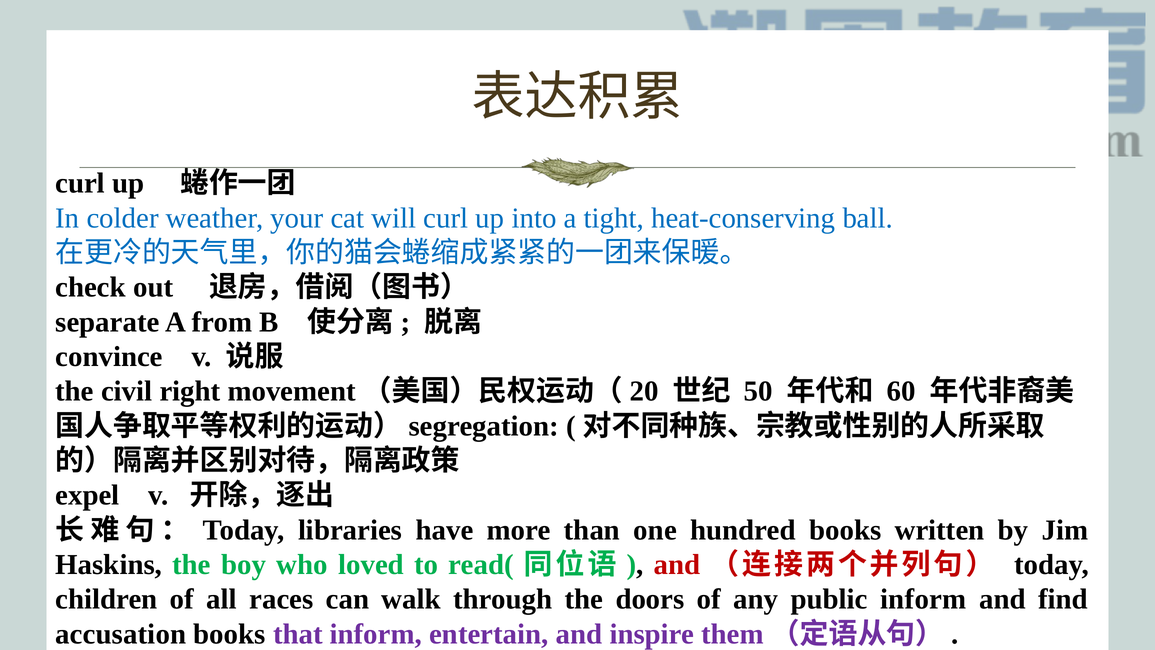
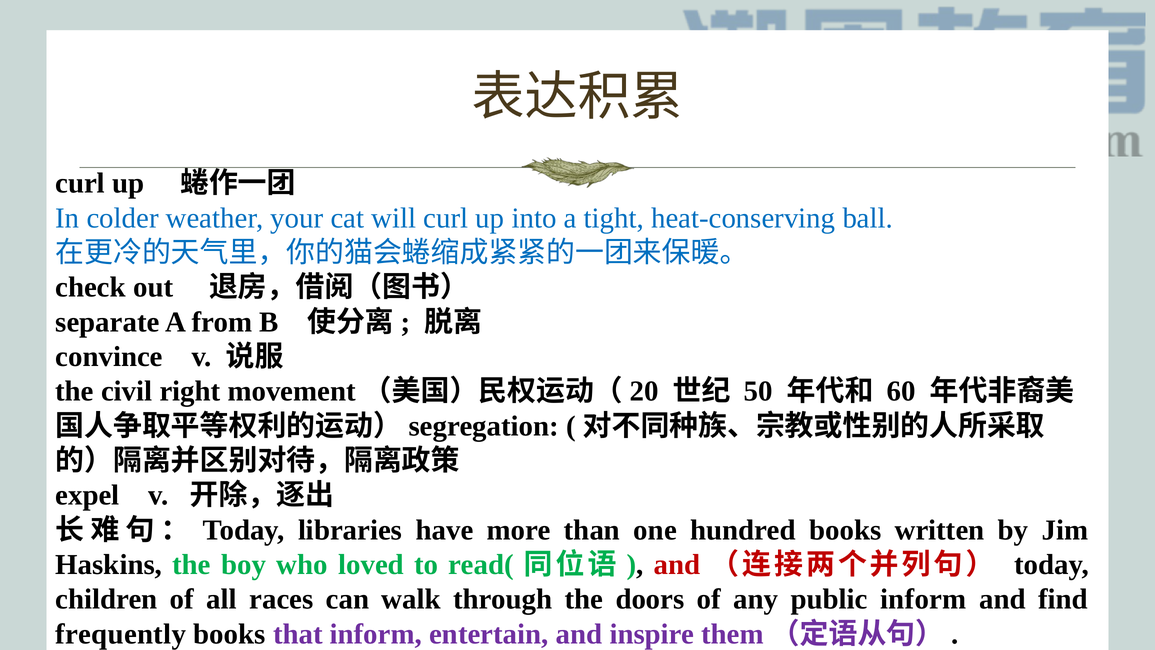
accusation: accusation -> frequently (121, 634)
